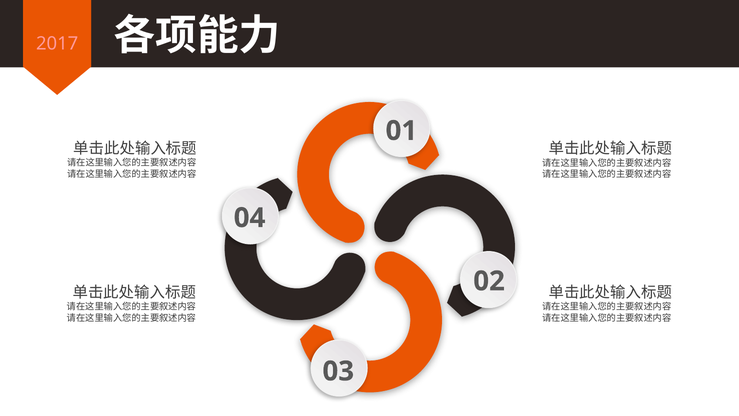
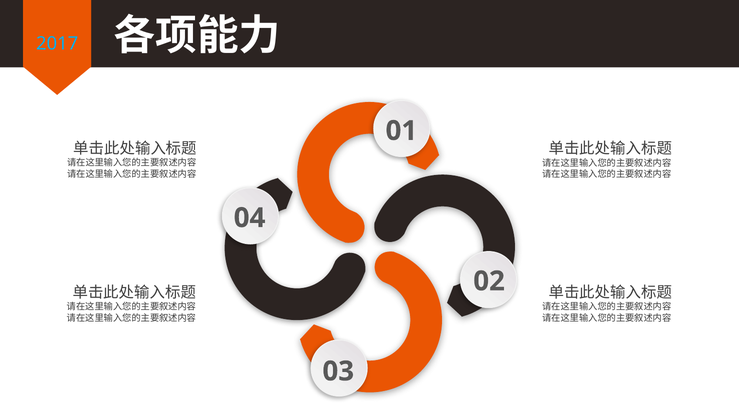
2017 colour: pink -> light blue (57, 44)
